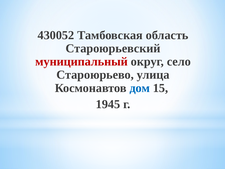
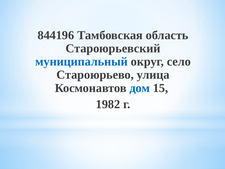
430052: 430052 -> 844196 (56, 35)
муниципальный colour: red -> blue (82, 62)
1945: 1945 -> 1982 (108, 104)
